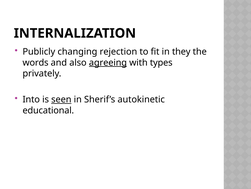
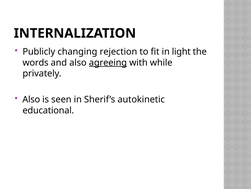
they: they -> light (181, 51)
types: types -> while (161, 62)
Into: Into -> Also (31, 99)
seen underline: present -> none (61, 99)
